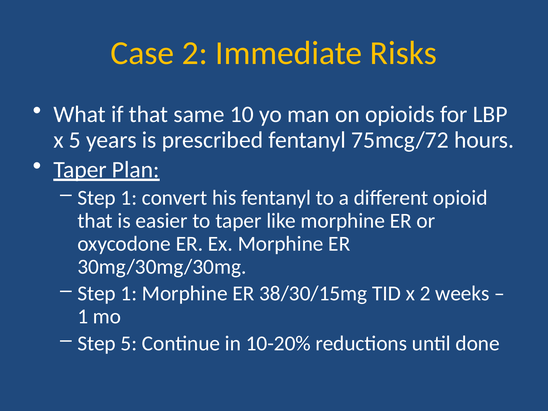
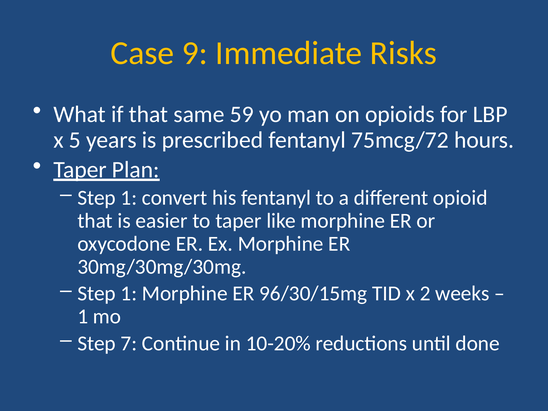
Case 2: 2 -> 9 (195, 53)
10: 10 -> 59 (242, 114)
38/30/15mg: 38/30/15mg -> 96/30/15mg (313, 294)
Step 5: 5 -> 7 (129, 343)
